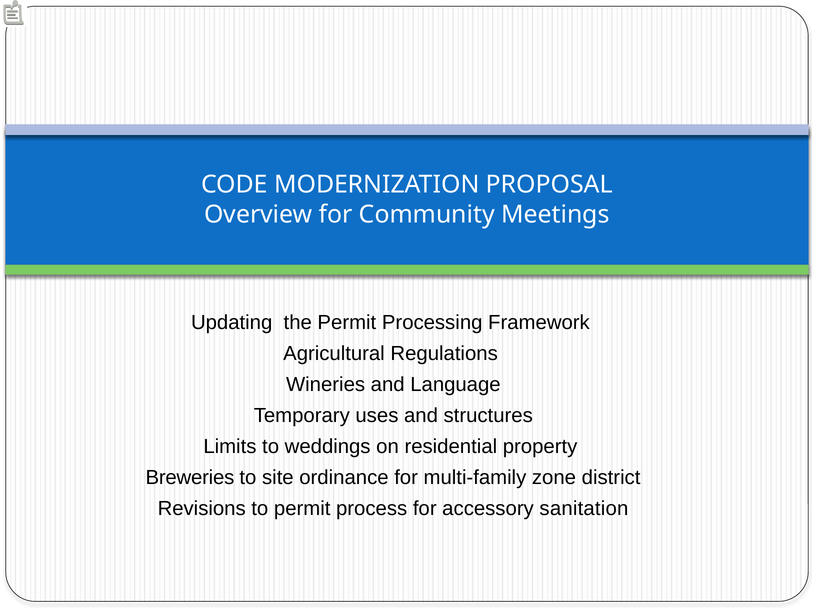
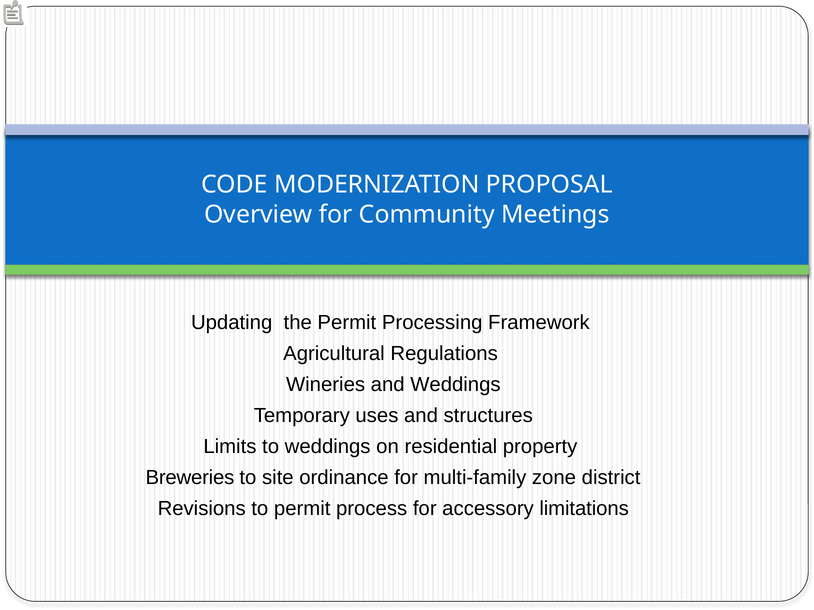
and Language: Language -> Weddings (455, 385)
sanitation: sanitation -> limitations (584, 509)
